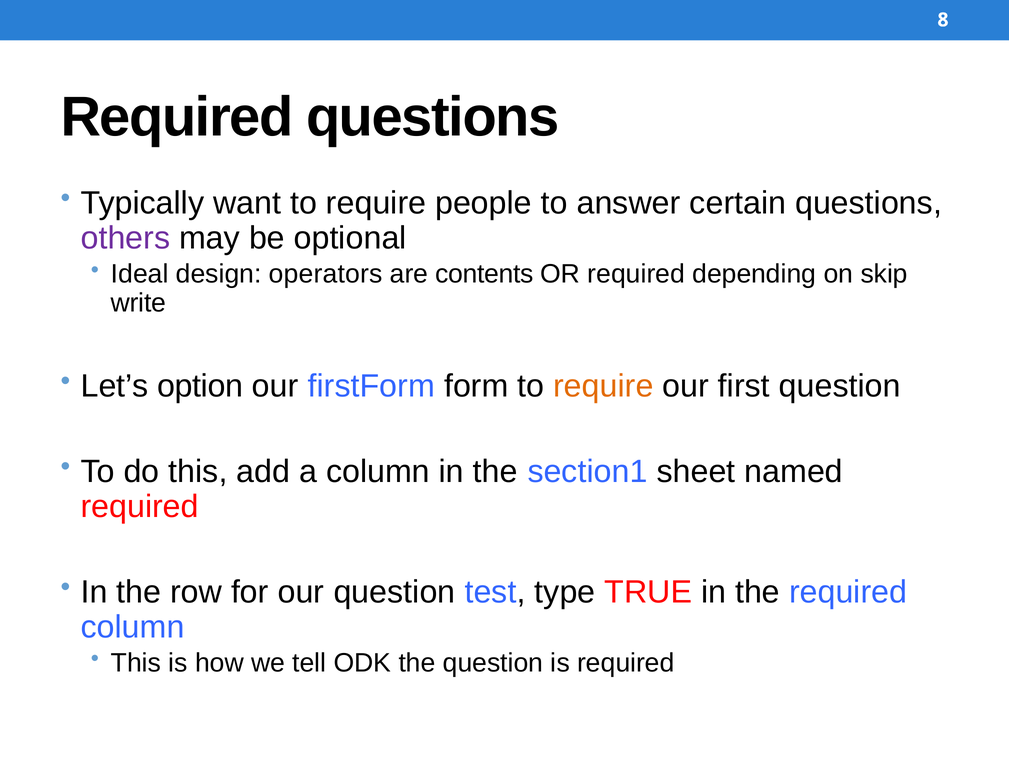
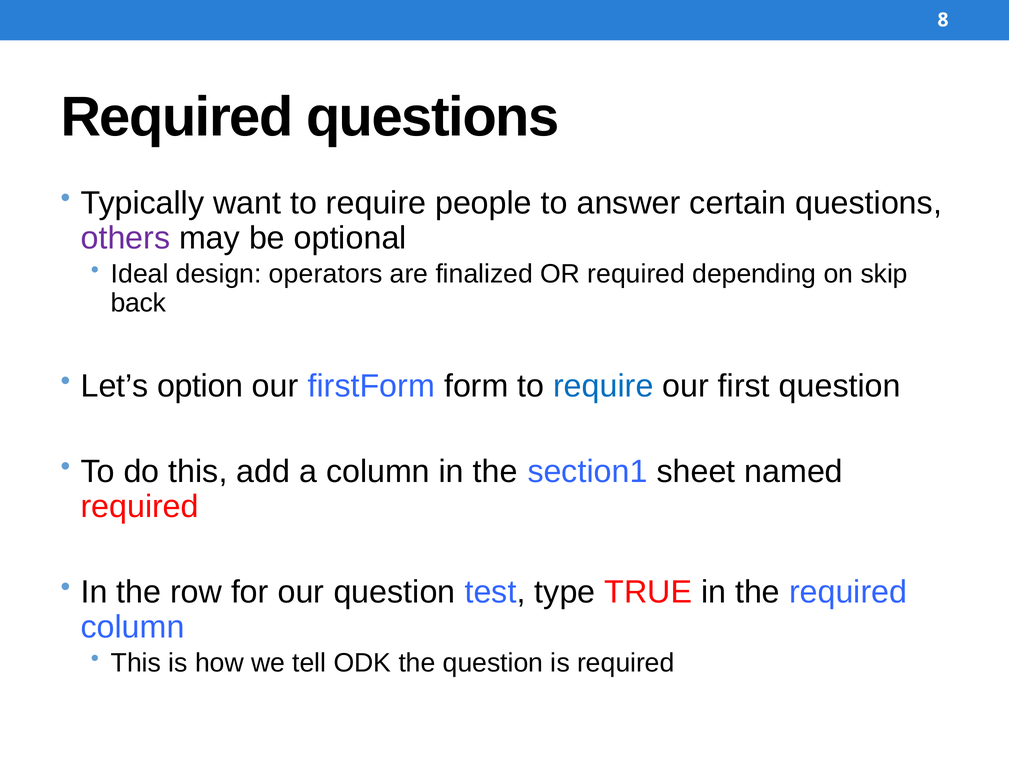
contents: contents -> finalized (484, 274)
write: write -> back (138, 303)
require colour: orange -> blue (603, 386)
